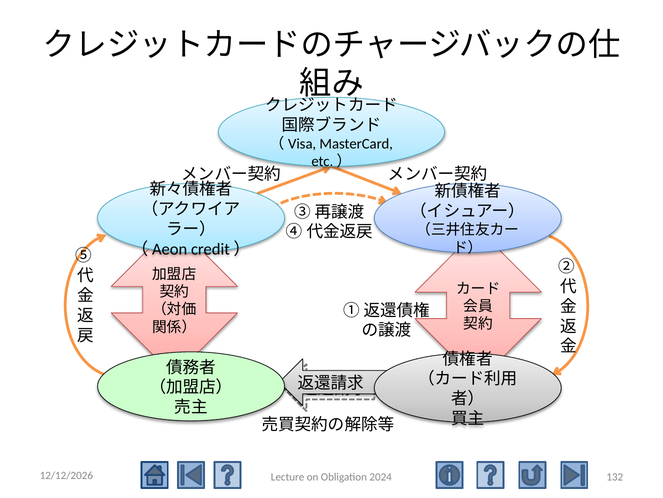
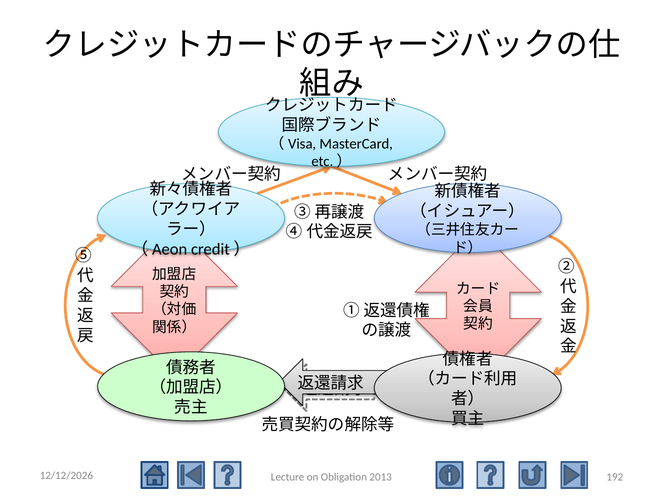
132: 132 -> 192 (615, 476)
2024: 2024 -> 2013 (381, 477)
